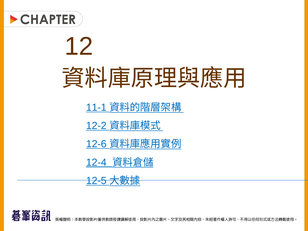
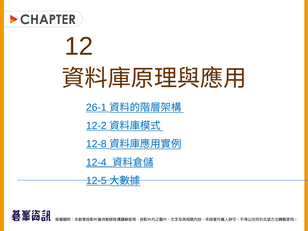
11-1: 11-1 -> 26-1 (96, 107)
12-6: 12-6 -> 12-8 (96, 144)
